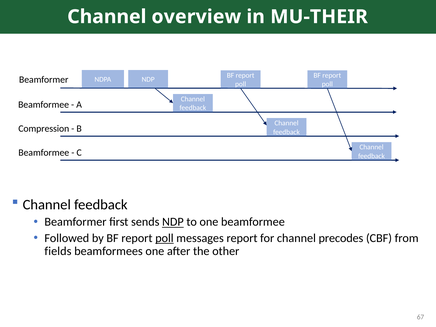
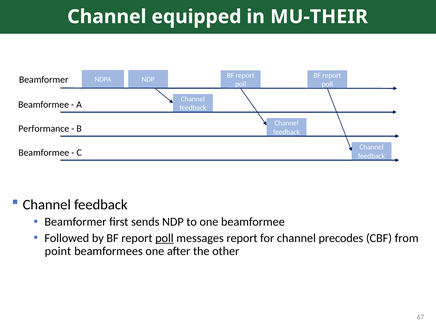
overview: overview -> equipped (196, 17)
Compression: Compression -> Performance (44, 129)
NDP underline: present -> none (173, 222)
fields: fields -> point (58, 251)
